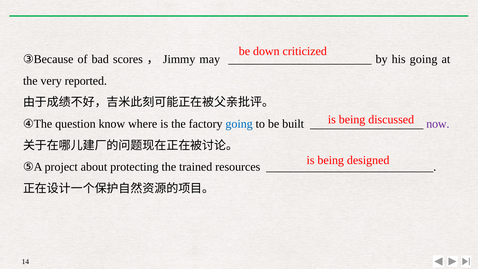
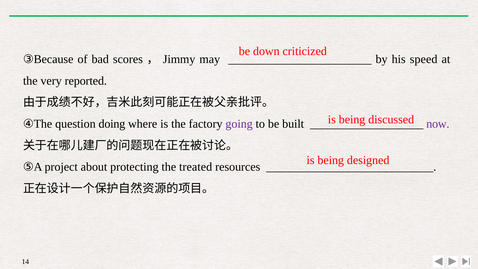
his going: going -> speed (424, 59)
know: know -> doing (112, 124)
going colour: blue -> purple (239, 124)
trained: trained -> treated (196, 167)
